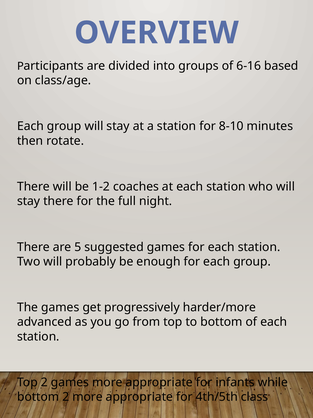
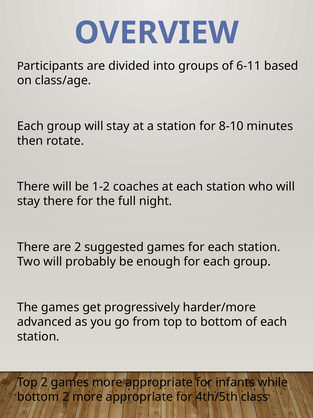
6-16: 6-16 -> 6-11 (249, 66)
are 5: 5 -> 2 (78, 247)
